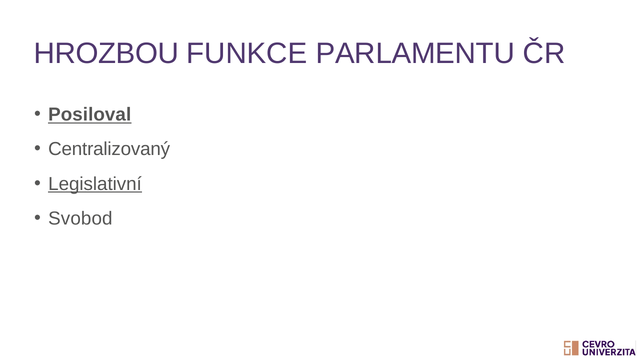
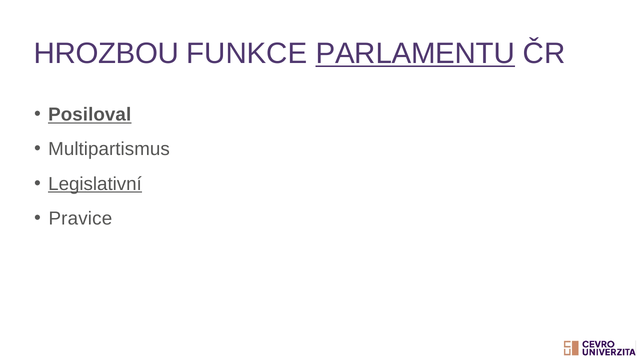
PARLAMENTU underline: none -> present (415, 54)
Centralizovaný: Centralizovaný -> Multipartismus (109, 149)
Svobod: Svobod -> Pravice (80, 219)
